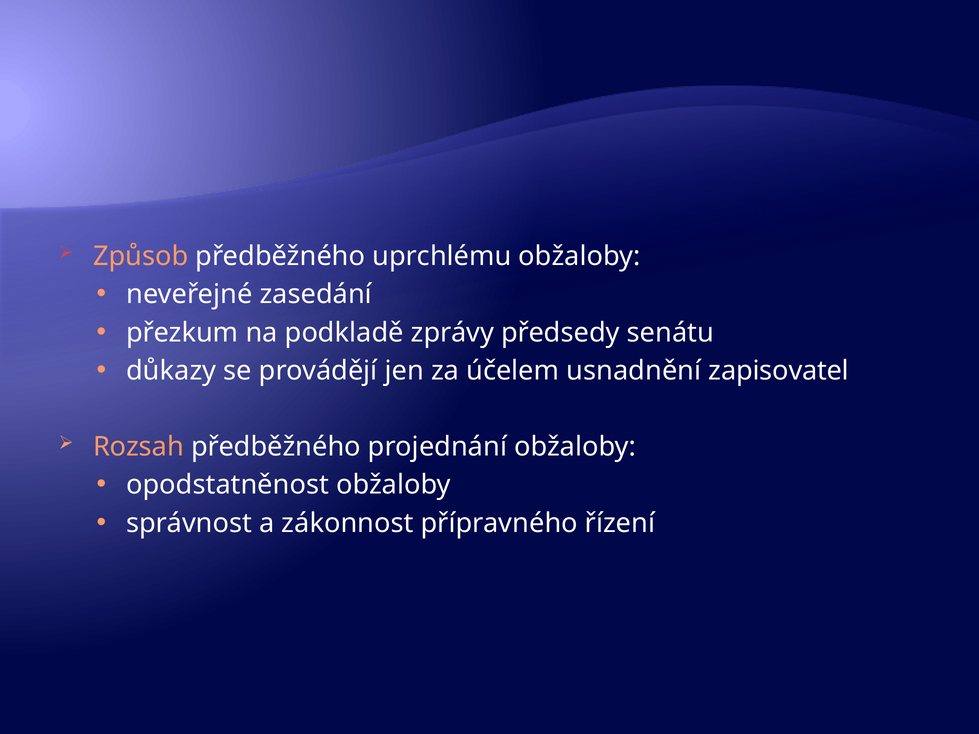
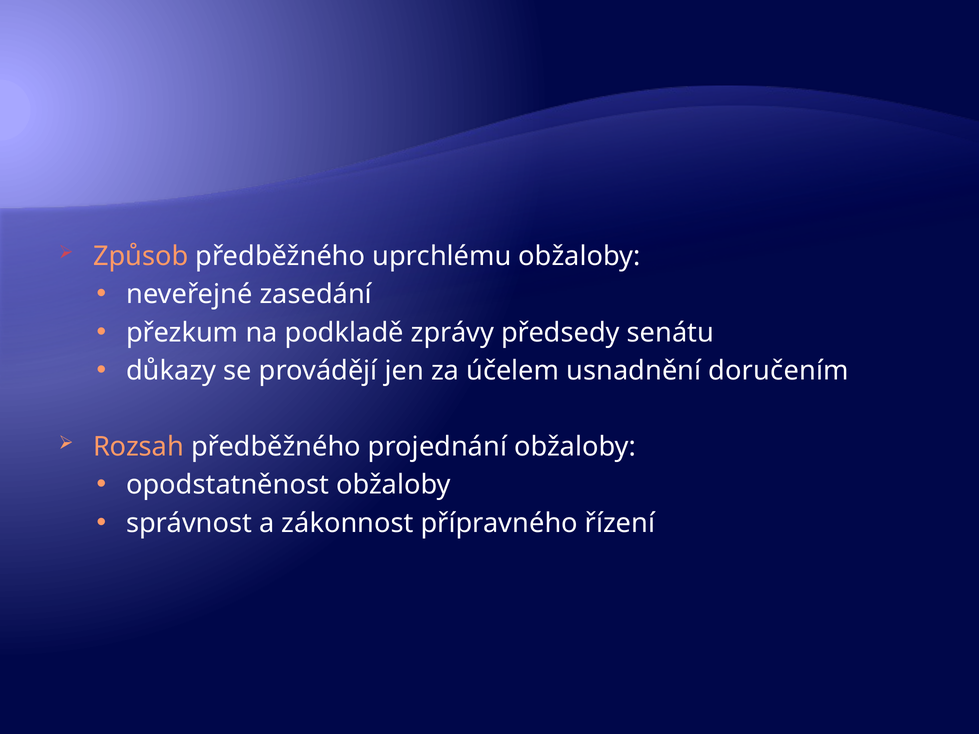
zapisovatel: zapisovatel -> doručením (779, 371)
